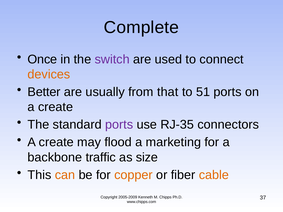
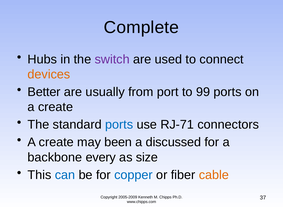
Once: Once -> Hubs (42, 59)
that: that -> port (168, 92)
51: 51 -> 99 (203, 92)
ports colour: purple -> blue (119, 125)
RJ-35: RJ-35 -> RJ-71 (177, 125)
flood: flood -> been (118, 142)
marketing: marketing -> discussed (173, 142)
traffic: traffic -> every (101, 158)
can colour: orange -> blue (65, 175)
copper colour: orange -> blue (133, 175)
